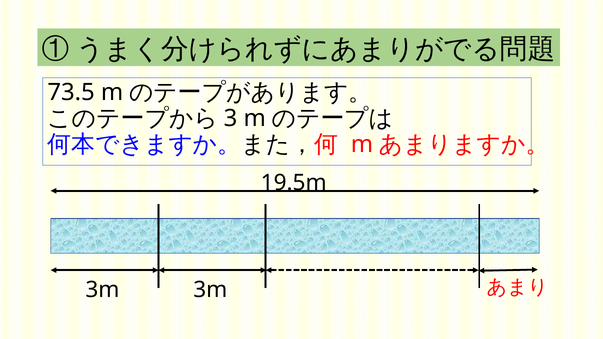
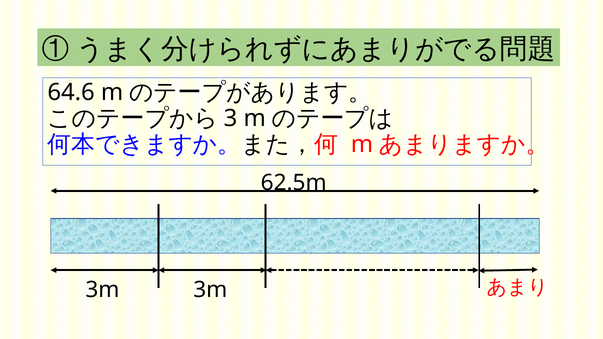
73.5: 73.5 -> 64.6 (71, 93)
19.5m: 19.5m -> 62.5m (294, 183)
